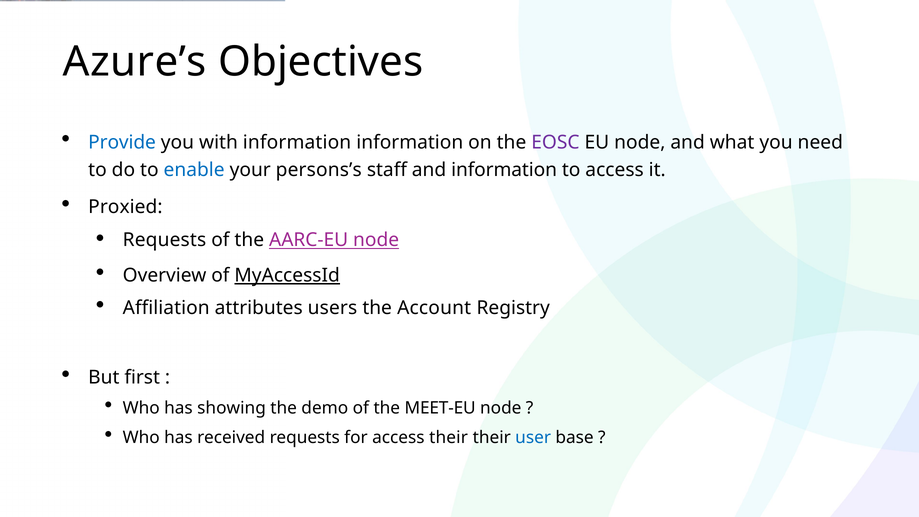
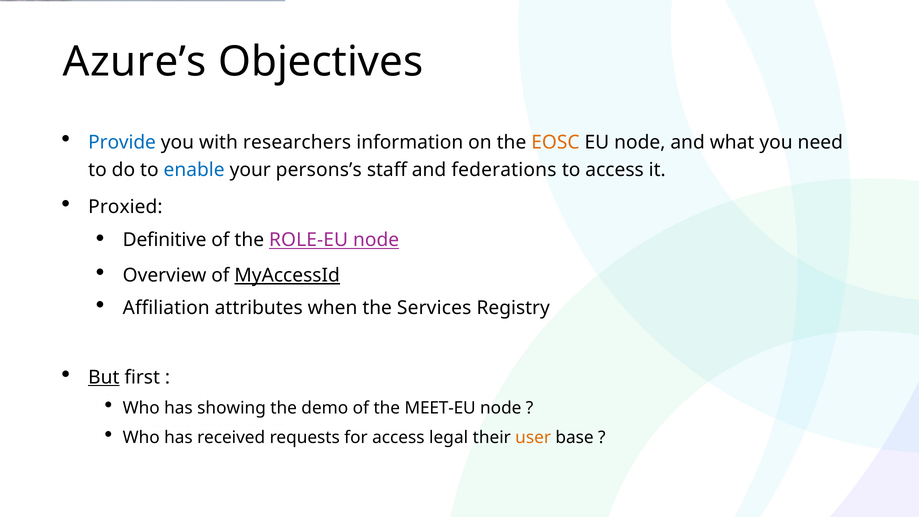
with information: information -> researchers (297, 142)
EOSC colour: purple -> orange (555, 142)
and information: information -> federations (504, 170)
Requests: Requests -> Definitive (165, 240)
AARC-EU: AARC-EU -> ROLE-EU (309, 240)
users: users -> when (333, 308)
Account: Account -> Services (434, 308)
But underline: none -> present (104, 377)
access their: their -> legal (449, 438)
user colour: blue -> orange (533, 438)
